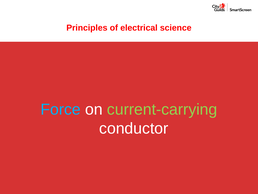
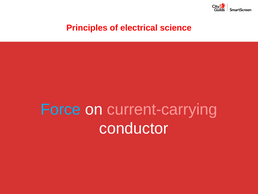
current-carrying colour: light green -> pink (162, 109)
